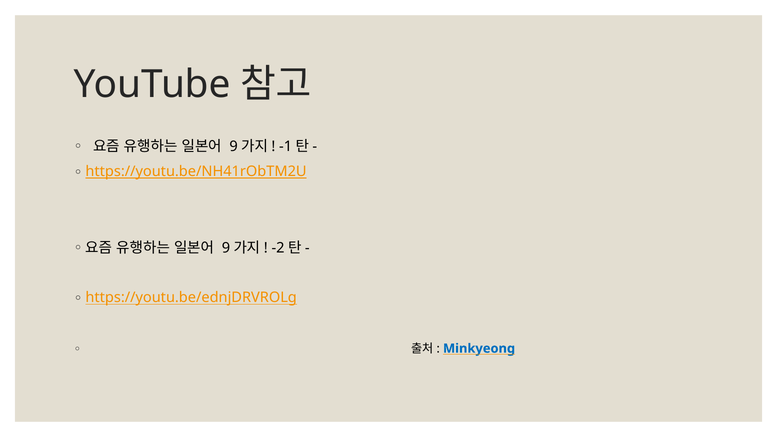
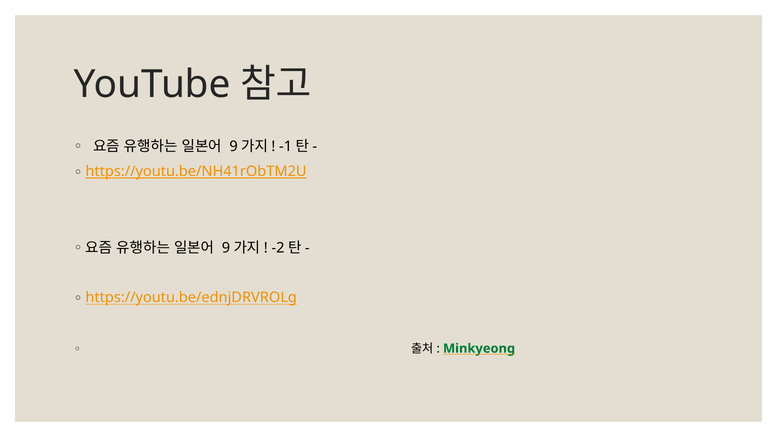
Minkyeong colour: blue -> green (479, 349)
